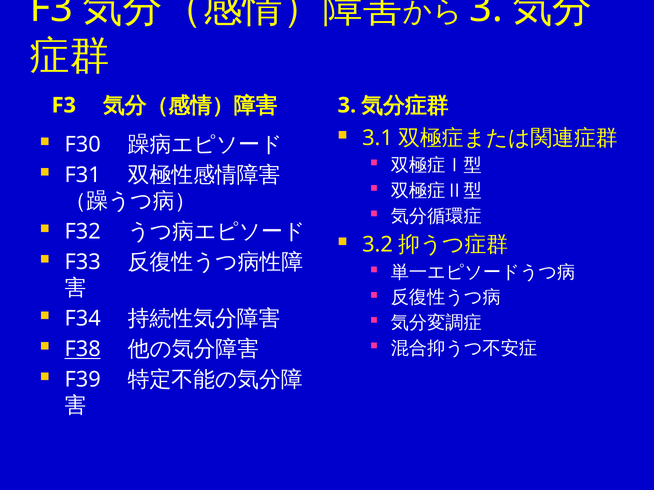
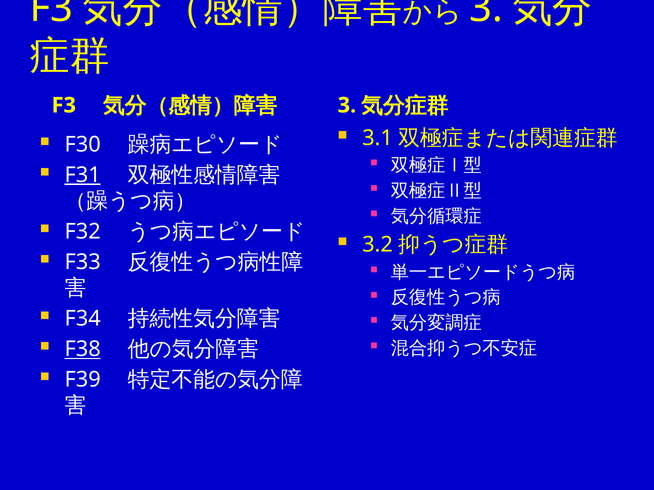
F31 underline: none -> present (83, 175)
